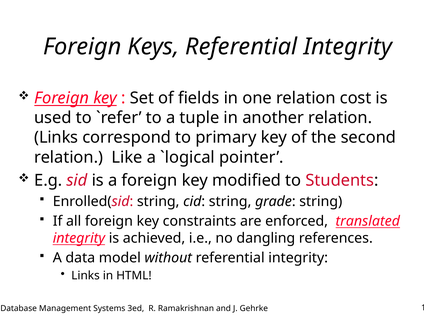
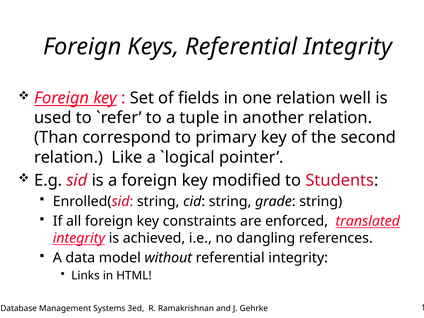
cost: cost -> well (356, 98)
Links: Links -> Than (56, 137)
